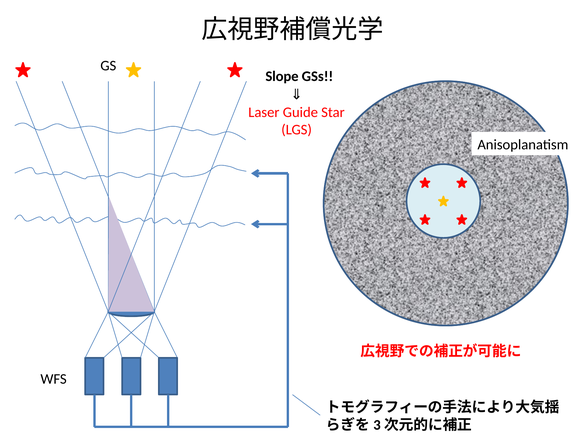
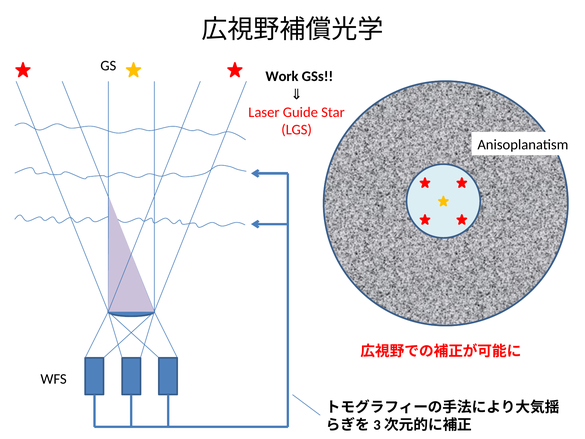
Slope: Slope -> Work (282, 76)
